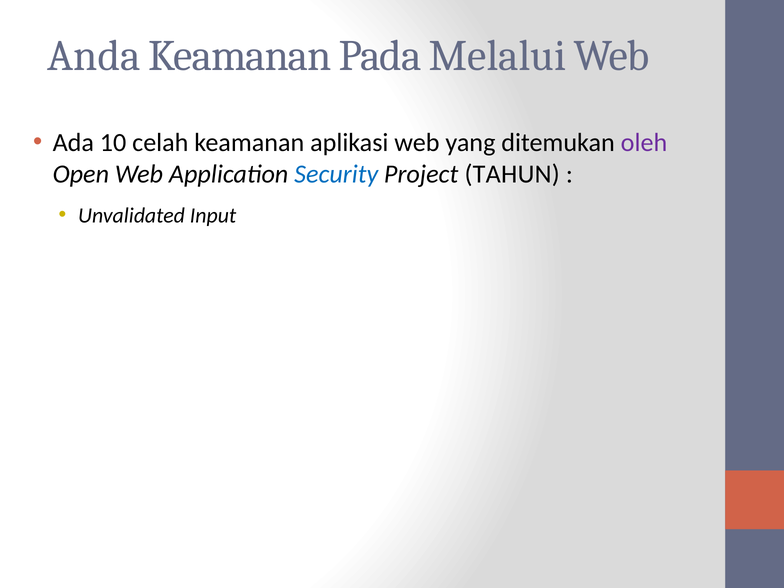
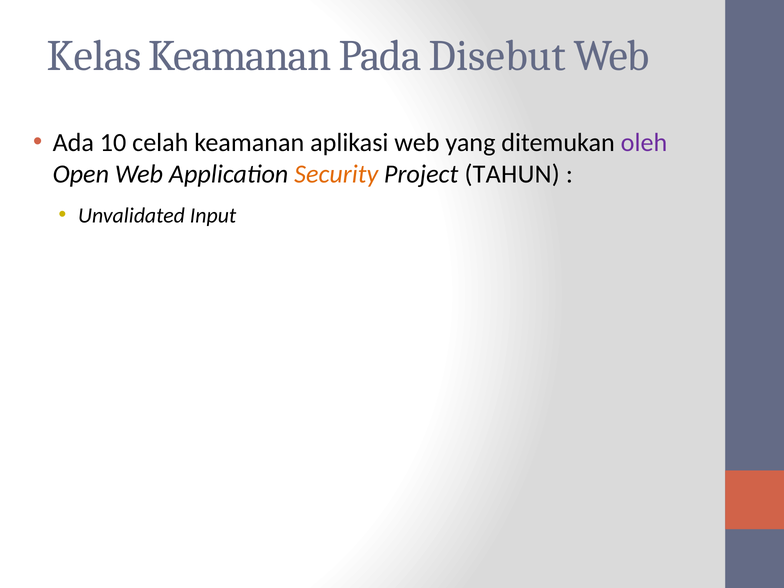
Anda: Anda -> Kelas (94, 56)
Melalui: Melalui -> Disebut (497, 56)
Security colour: blue -> orange (336, 174)
